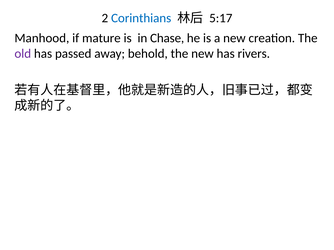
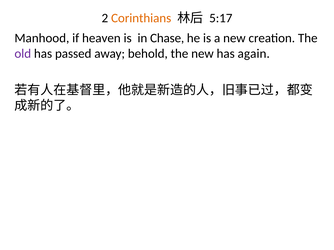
Corinthians colour: blue -> orange (141, 18)
mature: mature -> heaven (101, 38)
rivers: rivers -> again (254, 54)
